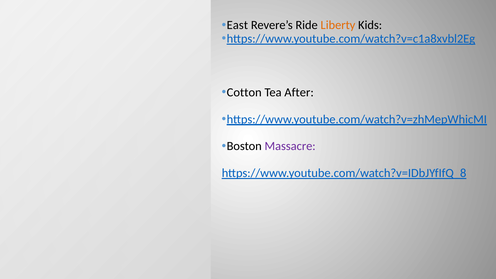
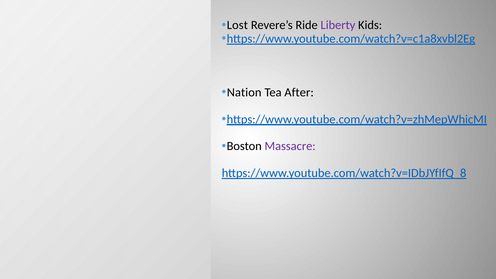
East: East -> Lost (237, 25)
Liberty colour: orange -> purple (338, 25)
Cotton: Cotton -> Nation (244, 92)
